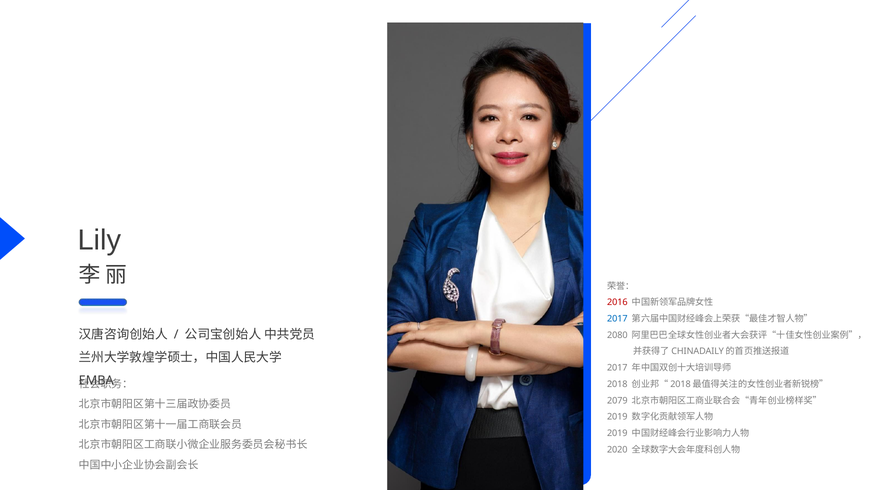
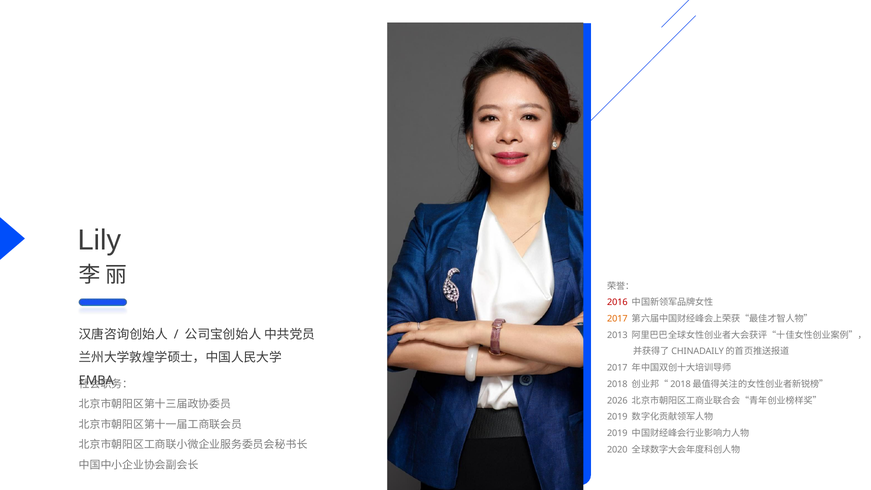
2017 colour: blue -> orange (617, 319)
2080: 2080 -> 2013 (617, 335)
2079: 2079 -> 2026 (617, 401)
